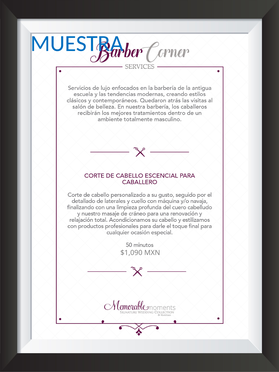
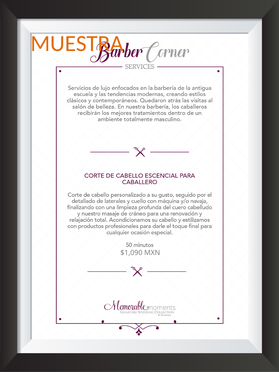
MUESTRA colour: blue -> orange (77, 43)
